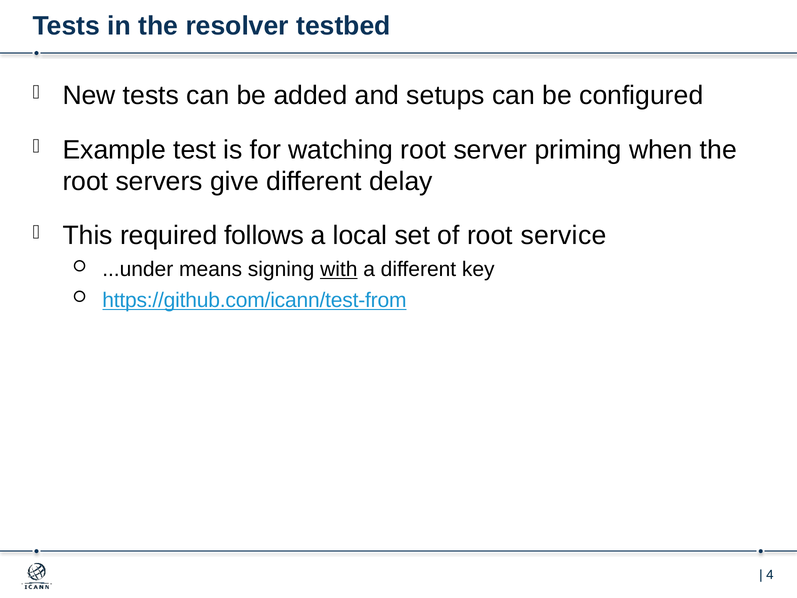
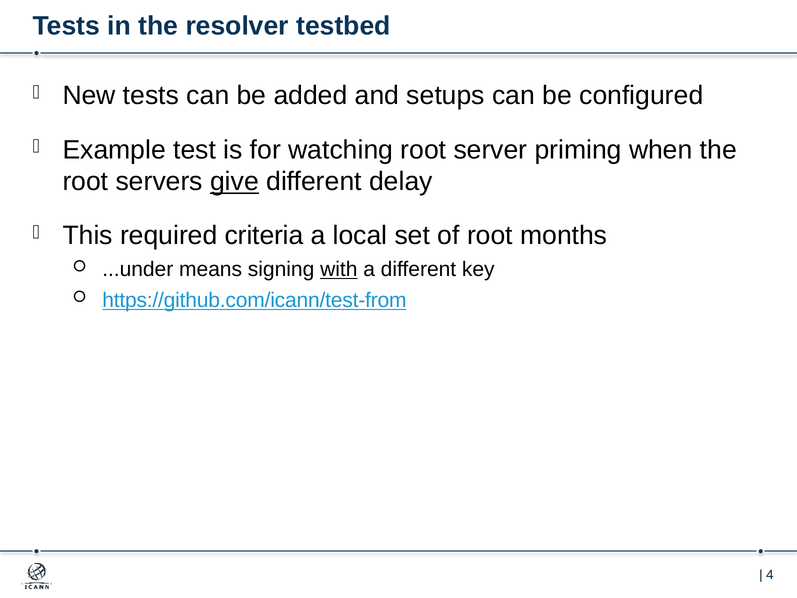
give underline: none -> present (234, 182)
follows: follows -> criteria (264, 236)
service: service -> months (564, 236)
